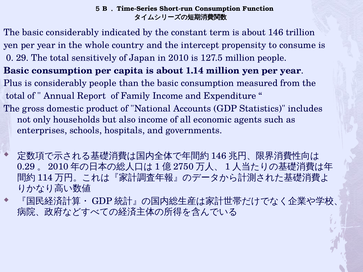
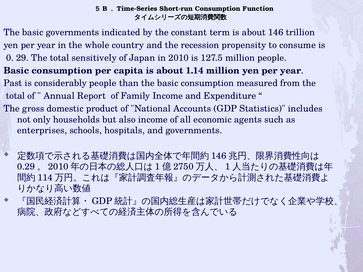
basic considerably: considerably -> governments (72, 33)
intercept: intercept -> recession (200, 45)
Plus: Plus -> Past (13, 83)
